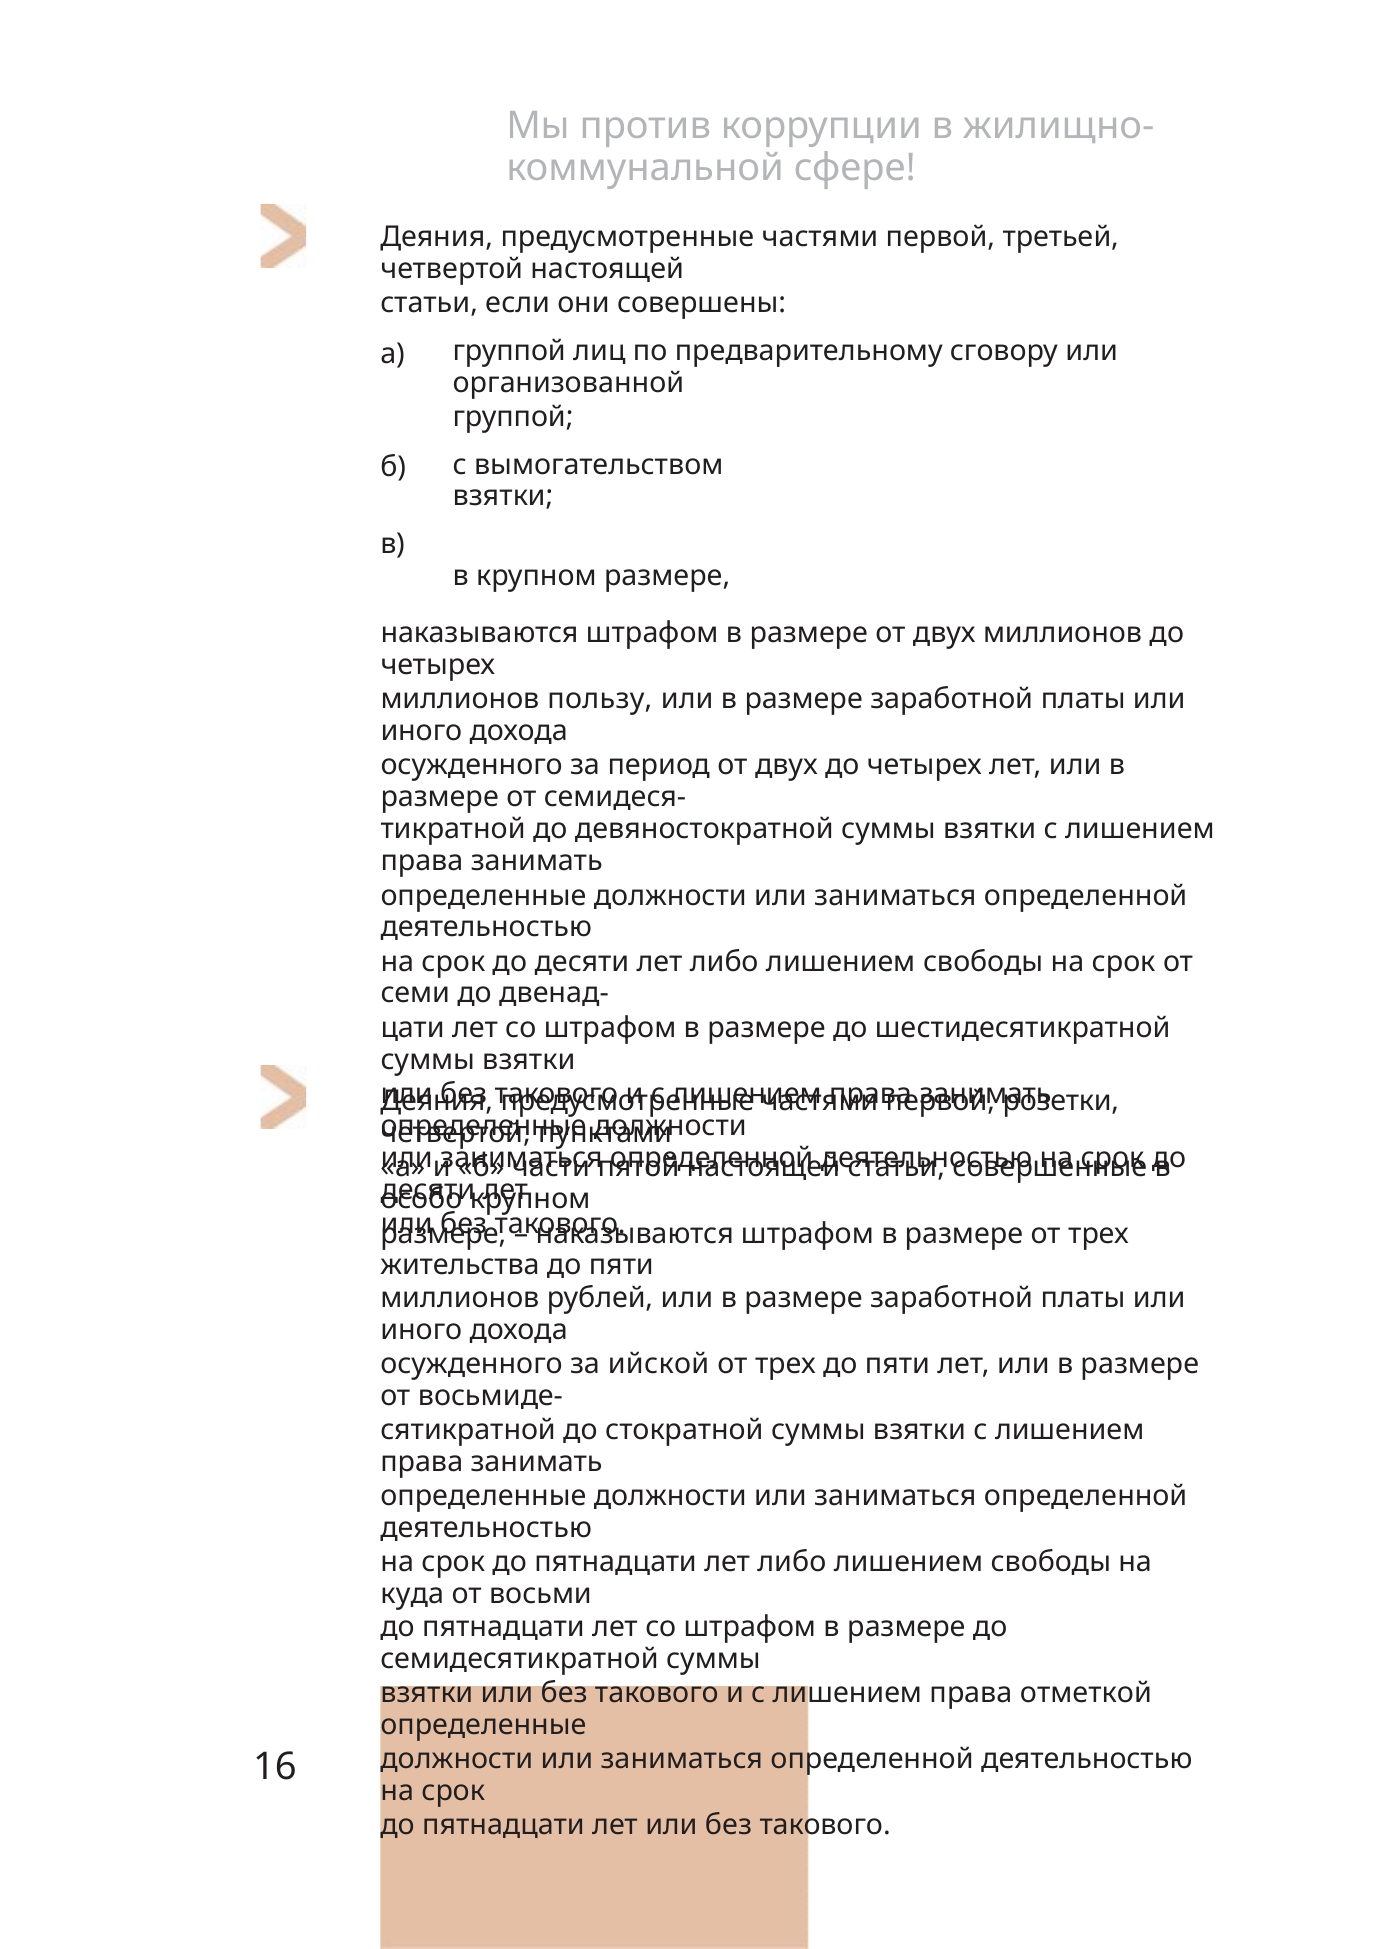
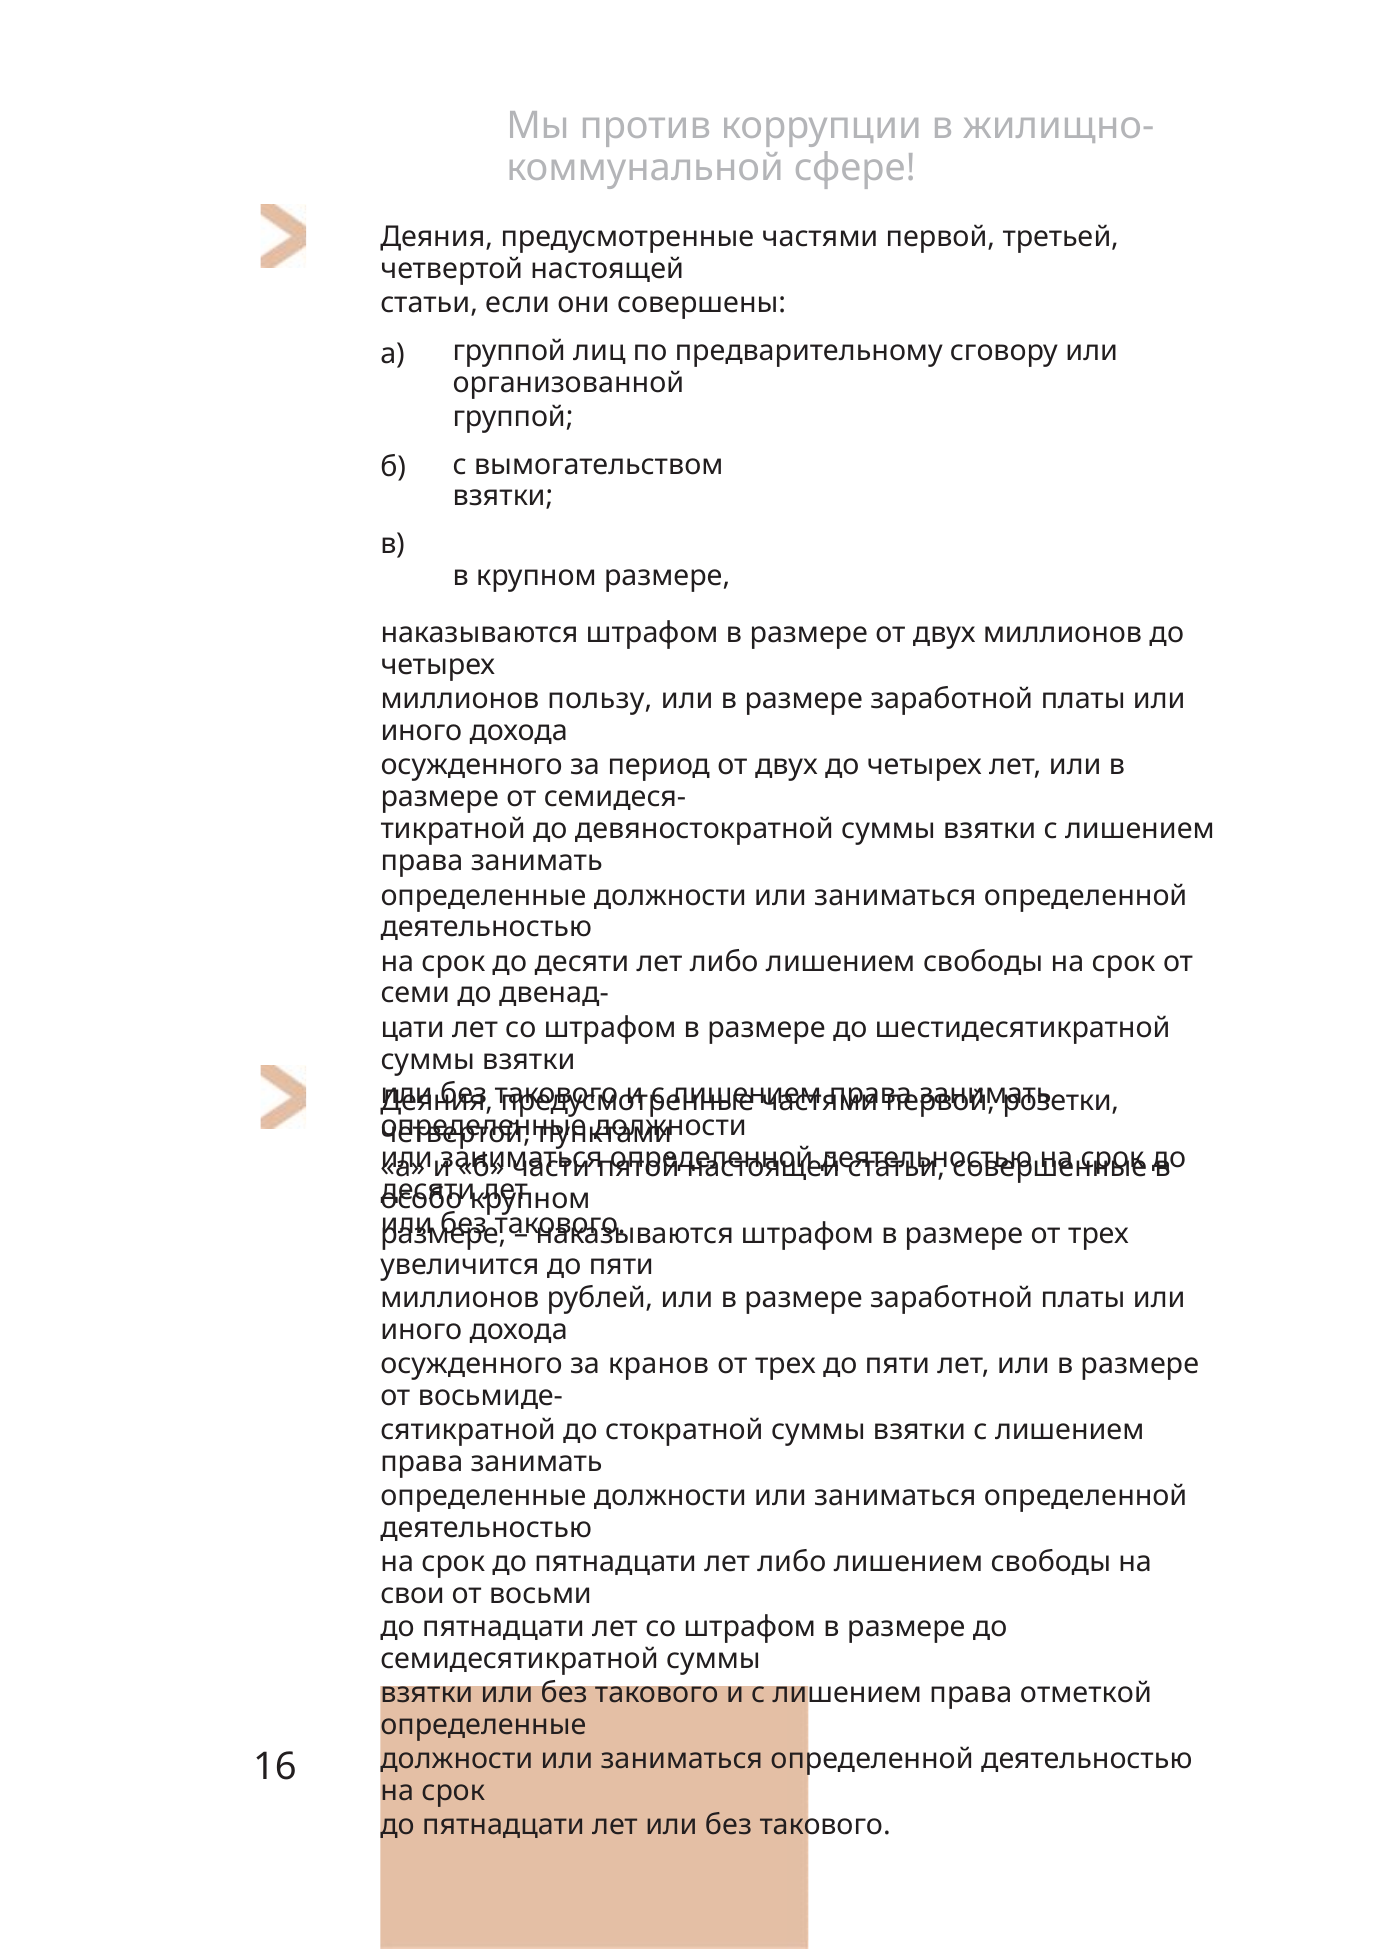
жительства: жительства -> увеличится (460, 1265)
ийской: ийской -> кранов (659, 1364)
куда: куда -> свои (413, 1594)
